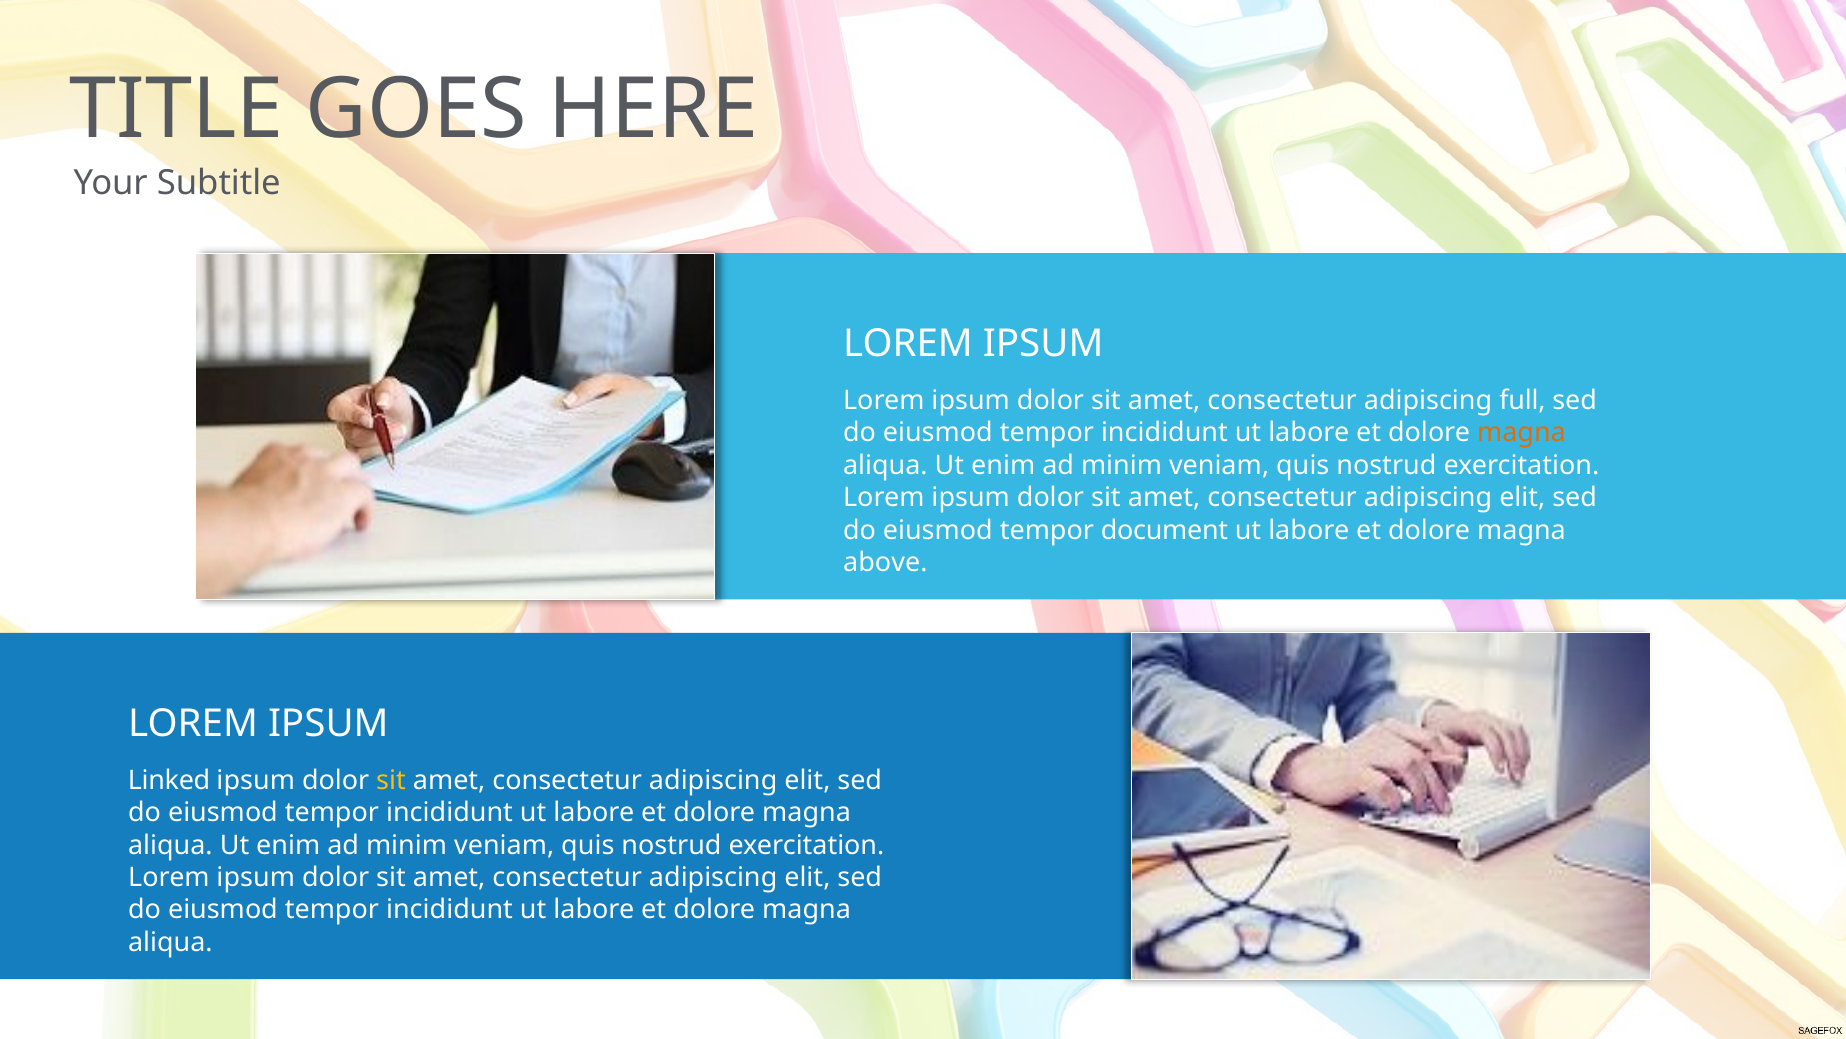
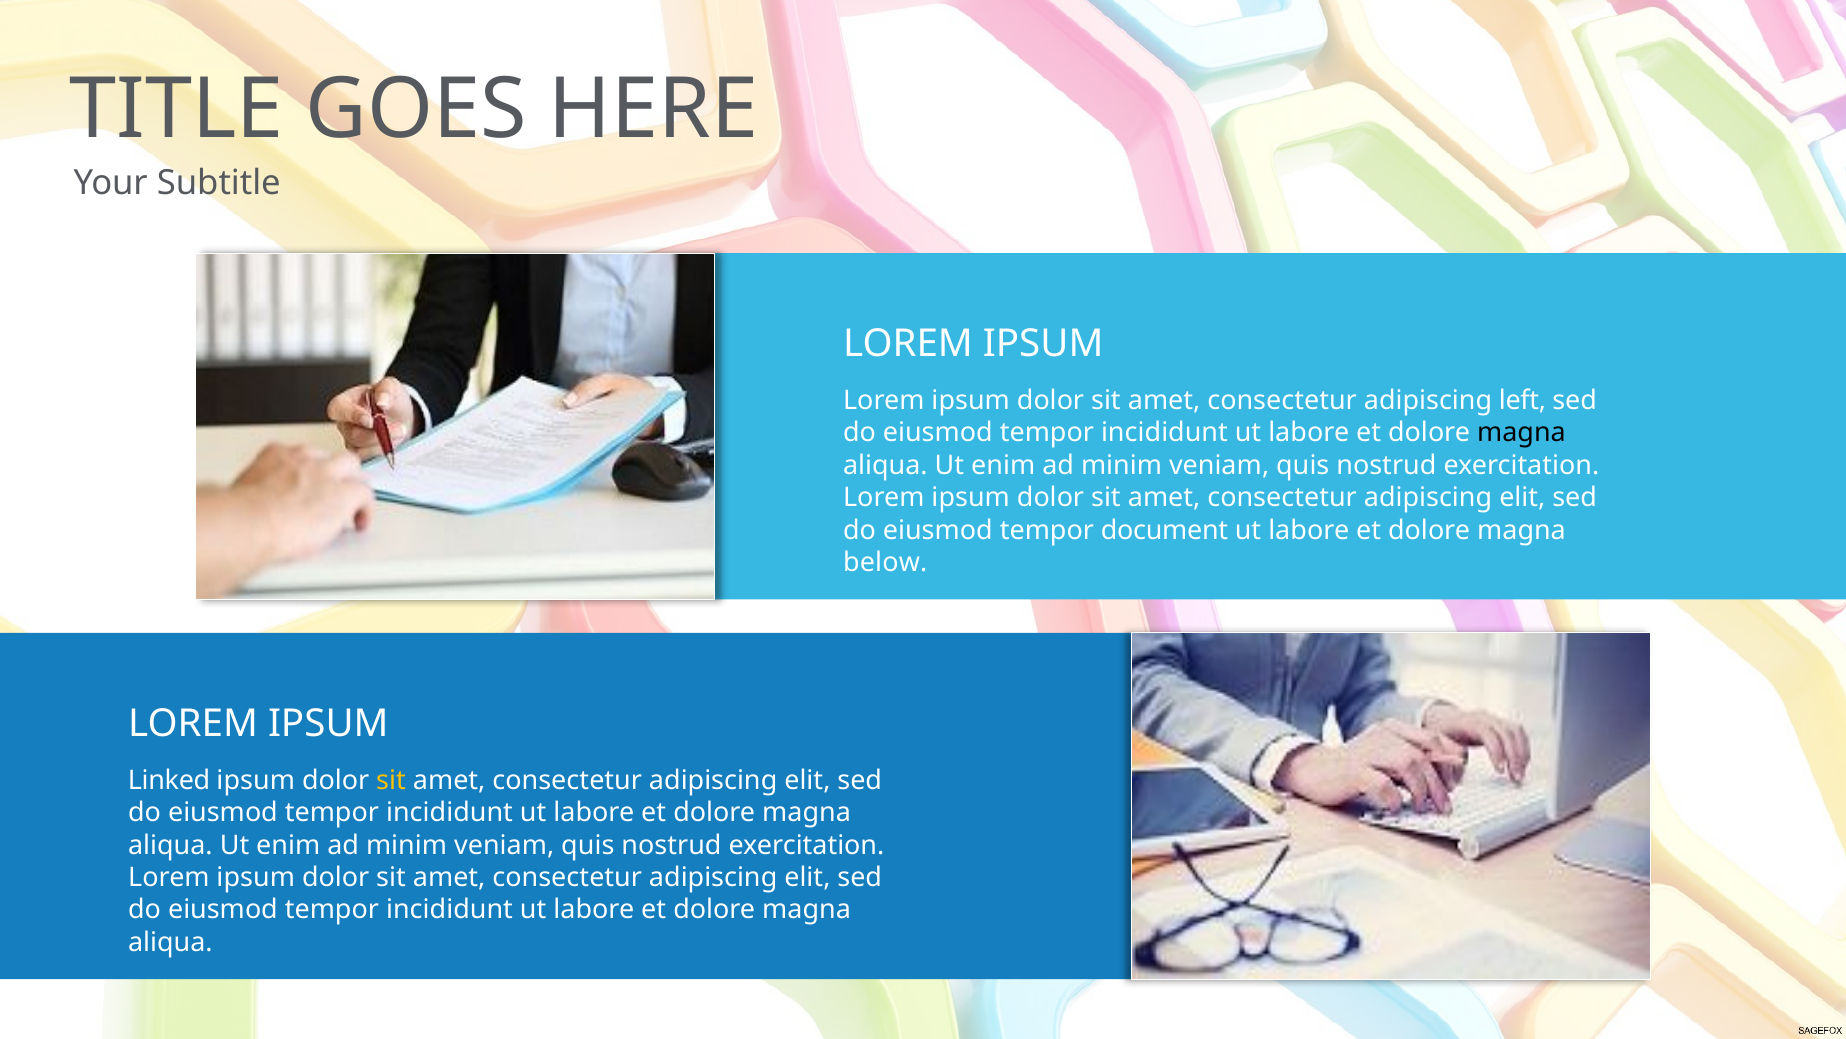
full: full -> left (1522, 401)
magna colour: orange -> black (1521, 433)
above: above -> below (885, 562)
